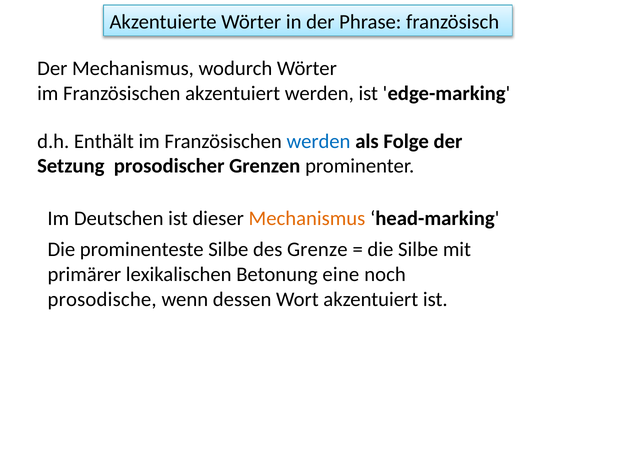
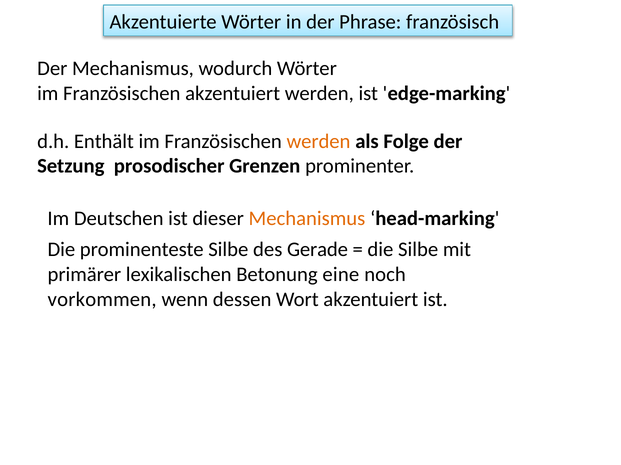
werden colour: blue -> orange (318, 142)
Grenze: Grenze -> Gerade (317, 250)
prosodische: prosodische -> vorkommen (102, 300)
